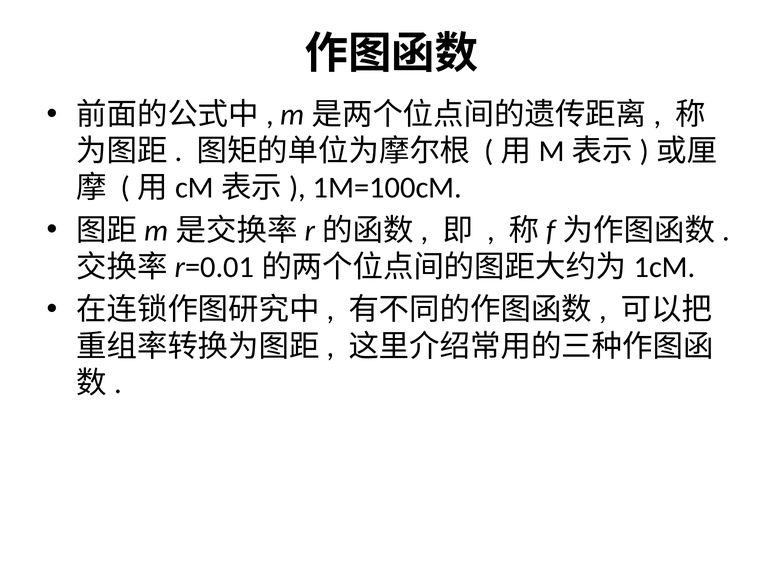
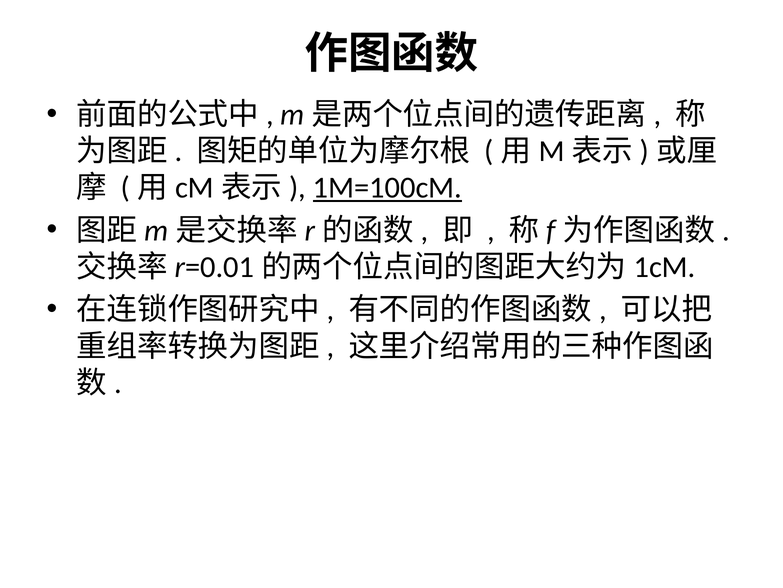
1M=100cM underline: none -> present (387, 188)
